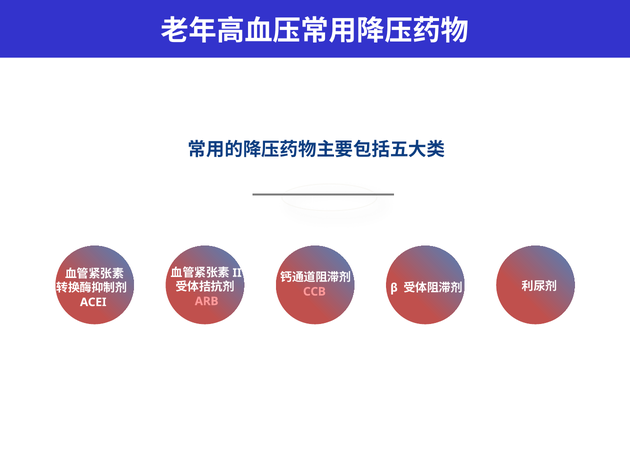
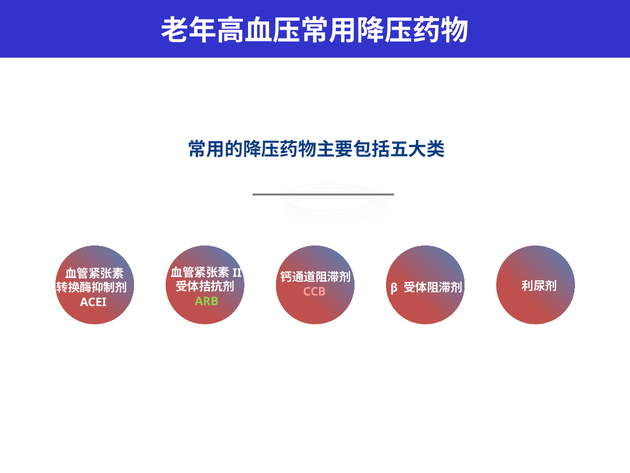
ARB colour: pink -> light green (207, 301)
